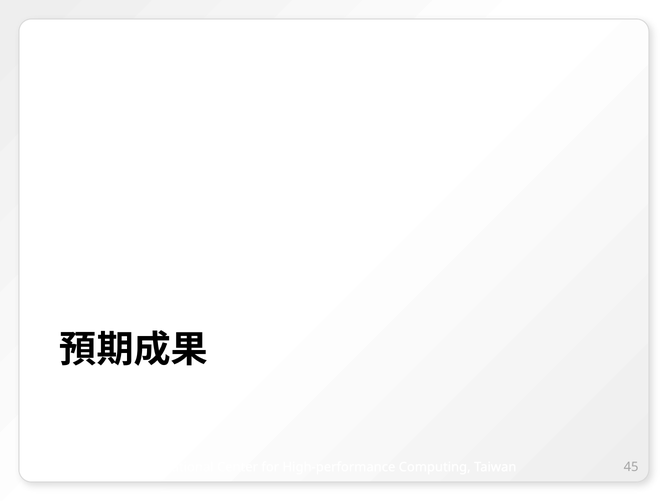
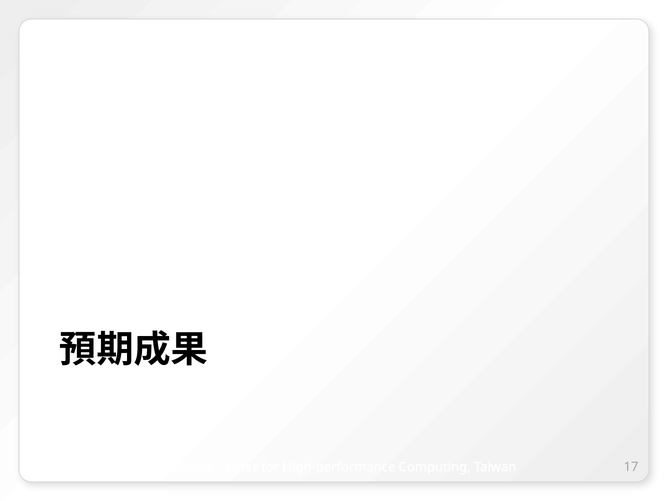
45: 45 -> 17 (631, 467)
